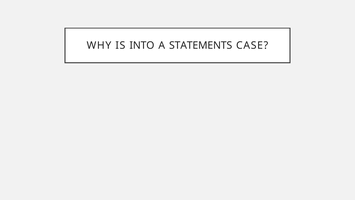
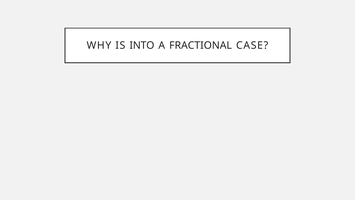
STATEMENTS: STATEMENTS -> FRACTIONAL (201, 45)
